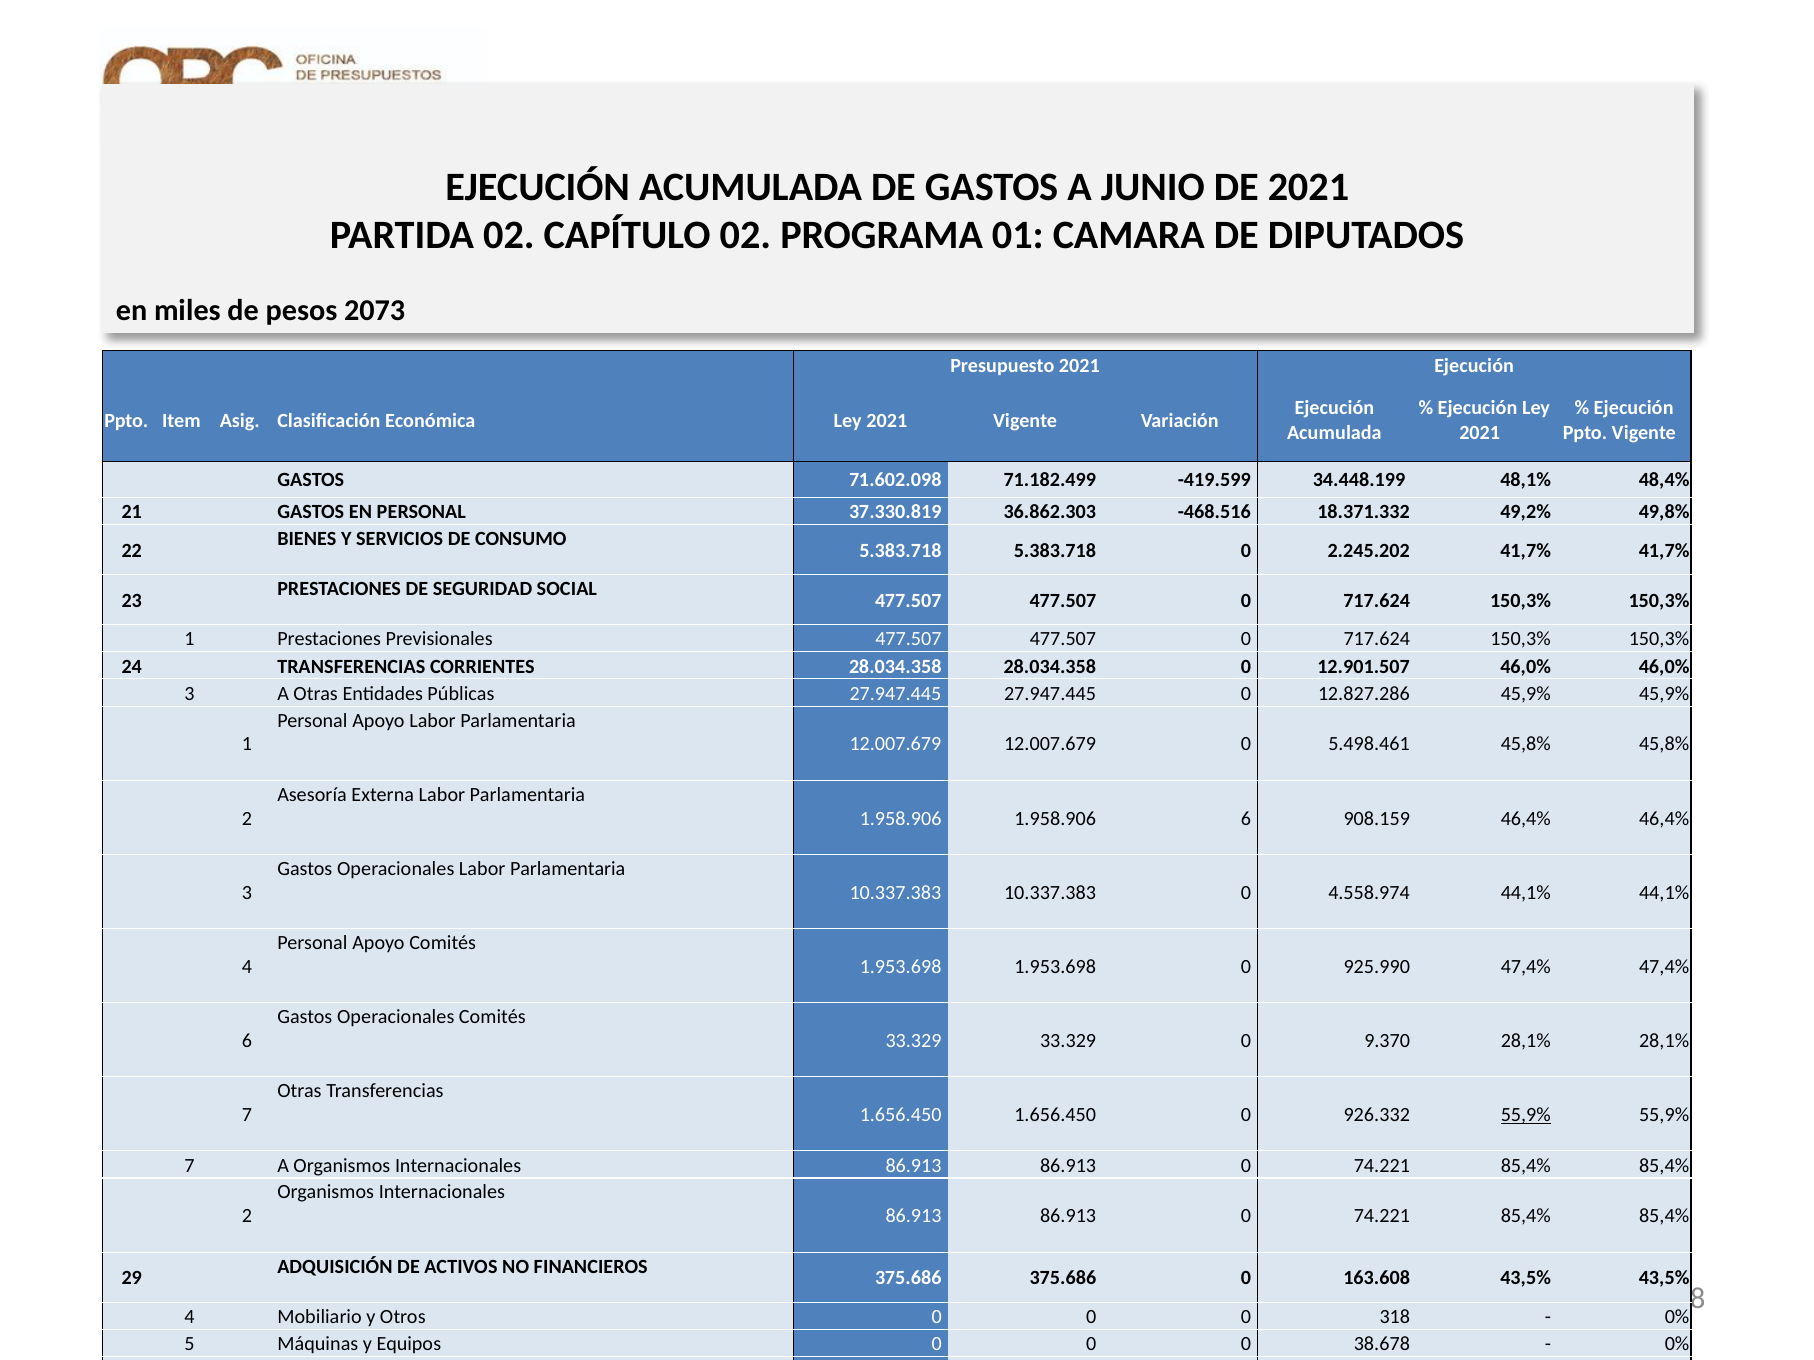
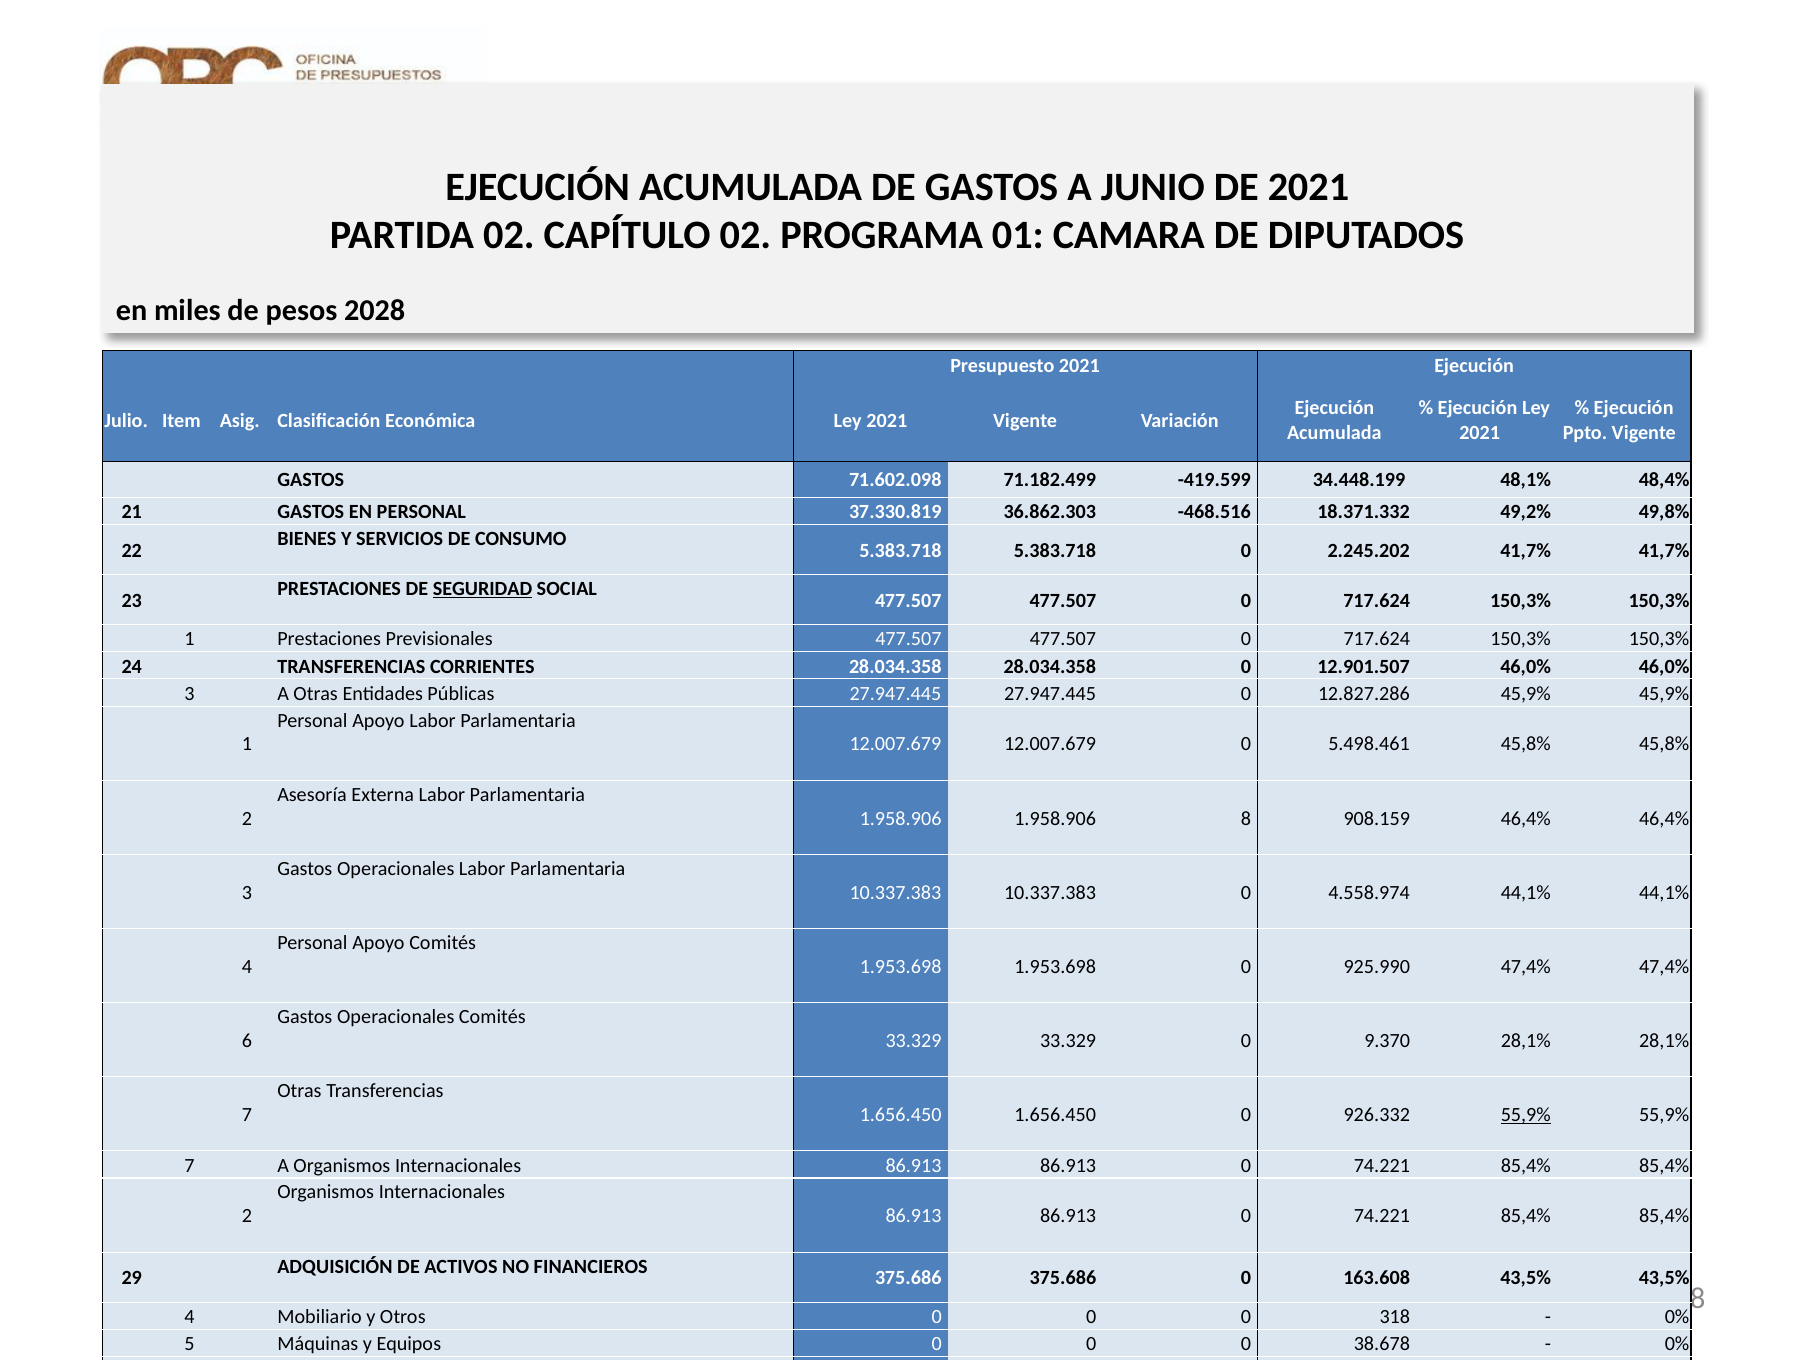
2073: 2073 -> 2028 (375, 311)
Ppto: Ppto -> Julio (126, 421)
SEGURIDAD underline: none -> present (483, 589)
1.958.906 6: 6 -> 8 (1246, 819)
